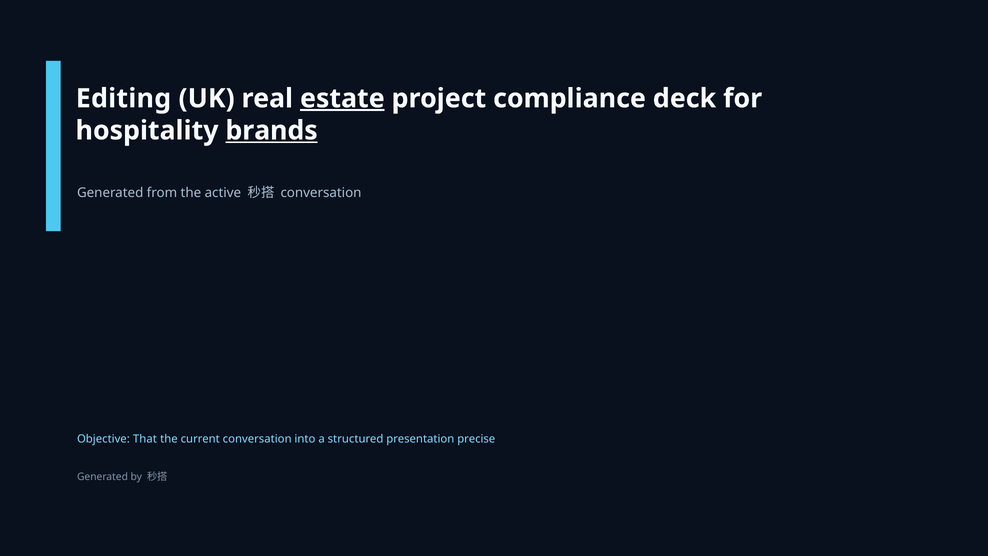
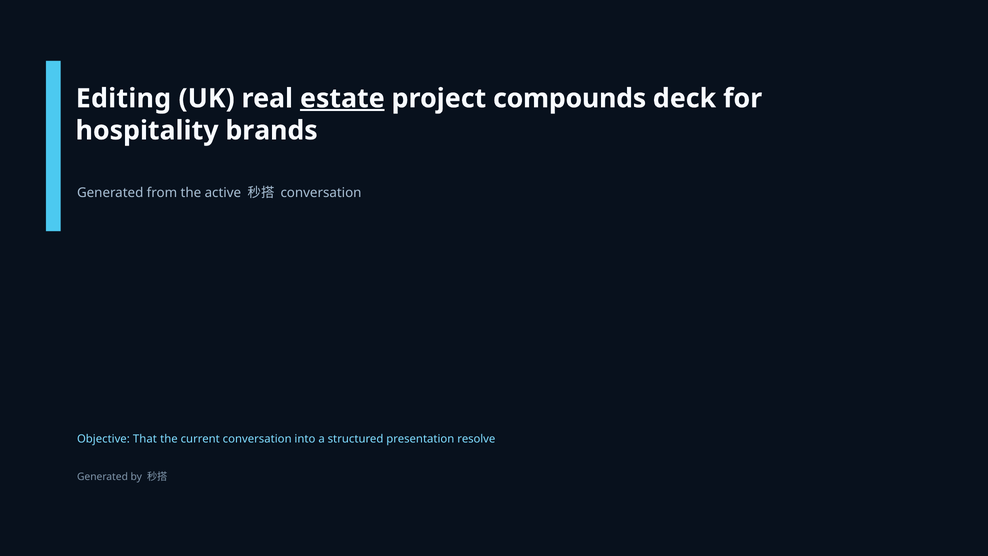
compliance: compliance -> compounds (570, 98)
brands underline: present -> none (272, 131)
precise: precise -> resolve (476, 439)
